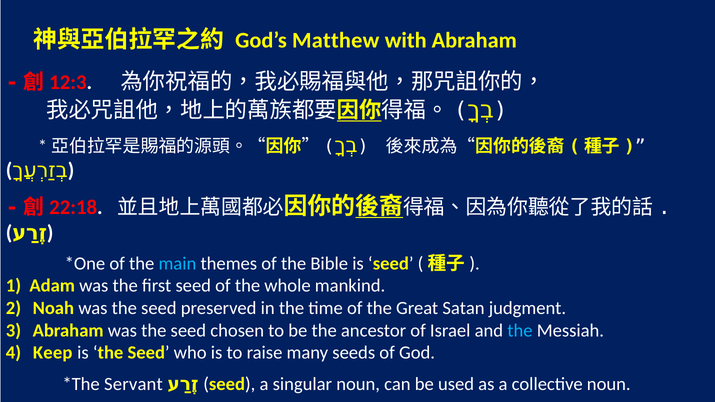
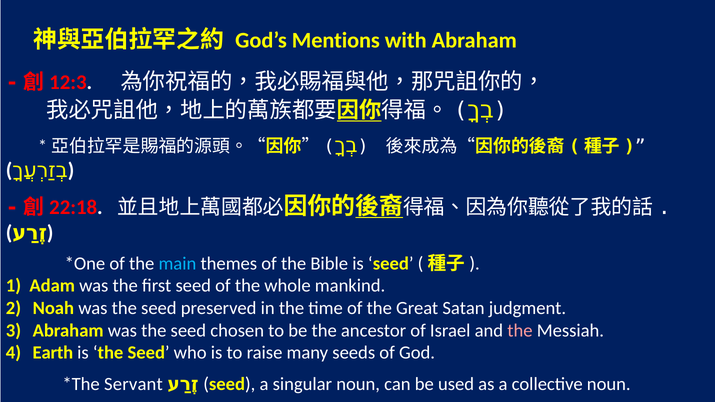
Matthew: Matthew -> Mentions (336, 41)
the colour: light blue -> pink (520, 331)
Keep: Keep -> Earth (53, 353)
